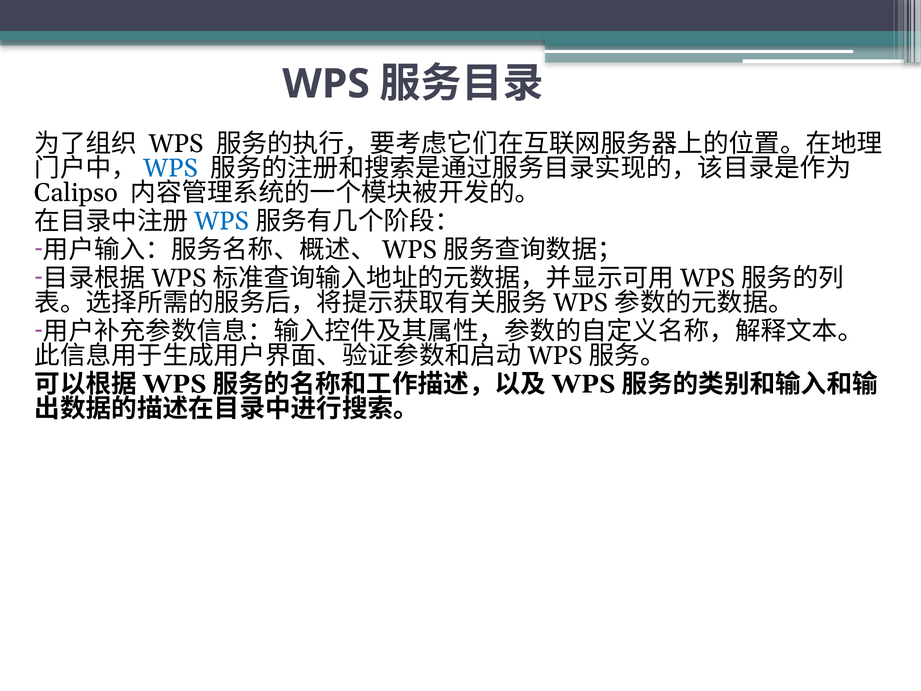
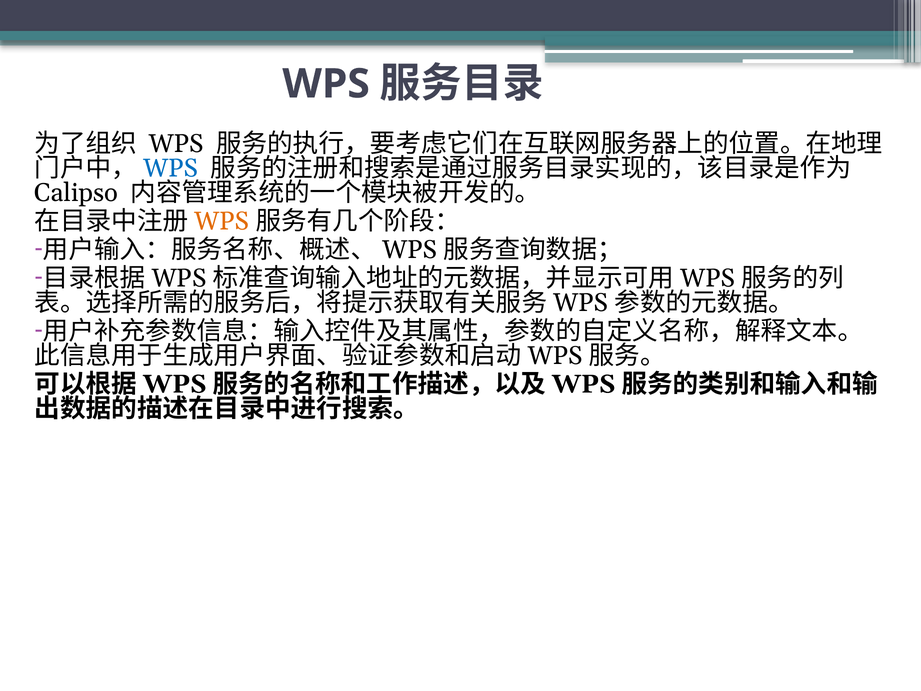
WPS colour: blue -> orange (222, 221)
